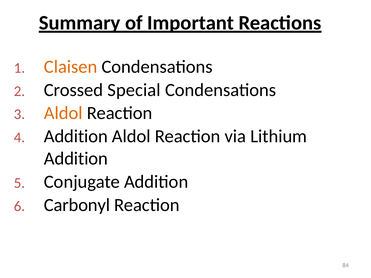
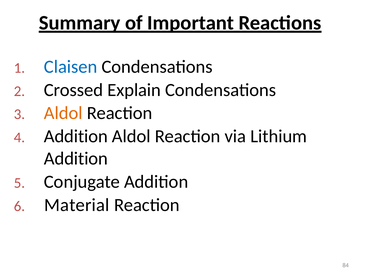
Claisen colour: orange -> blue (71, 67)
Special: Special -> Explain (134, 90)
Carbonyl: Carbonyl -> Material (77, 205)
